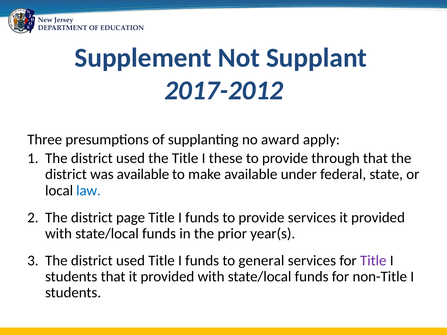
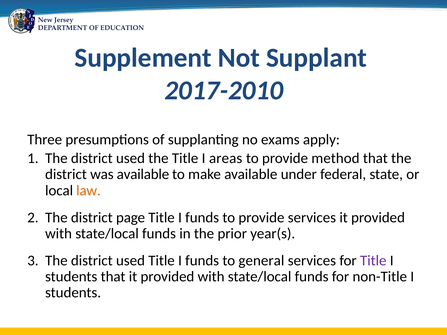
2017-2012: 2017-2012 -> 2017-2010 (224, 91)
award: award -> exams (280, 140)
these: these -> areas (226, 158)
through: through -> method (335, 158)
law colour: blue -> orange (88, 191)
